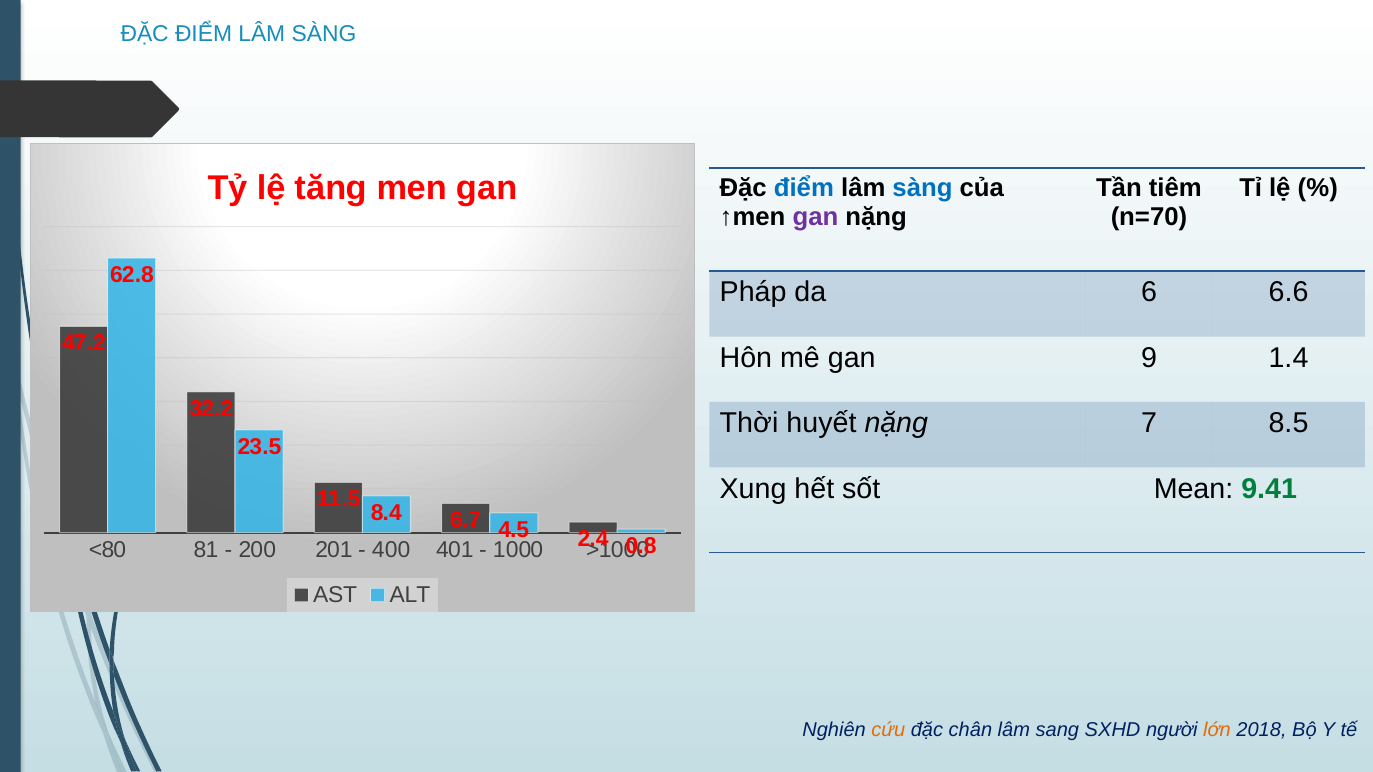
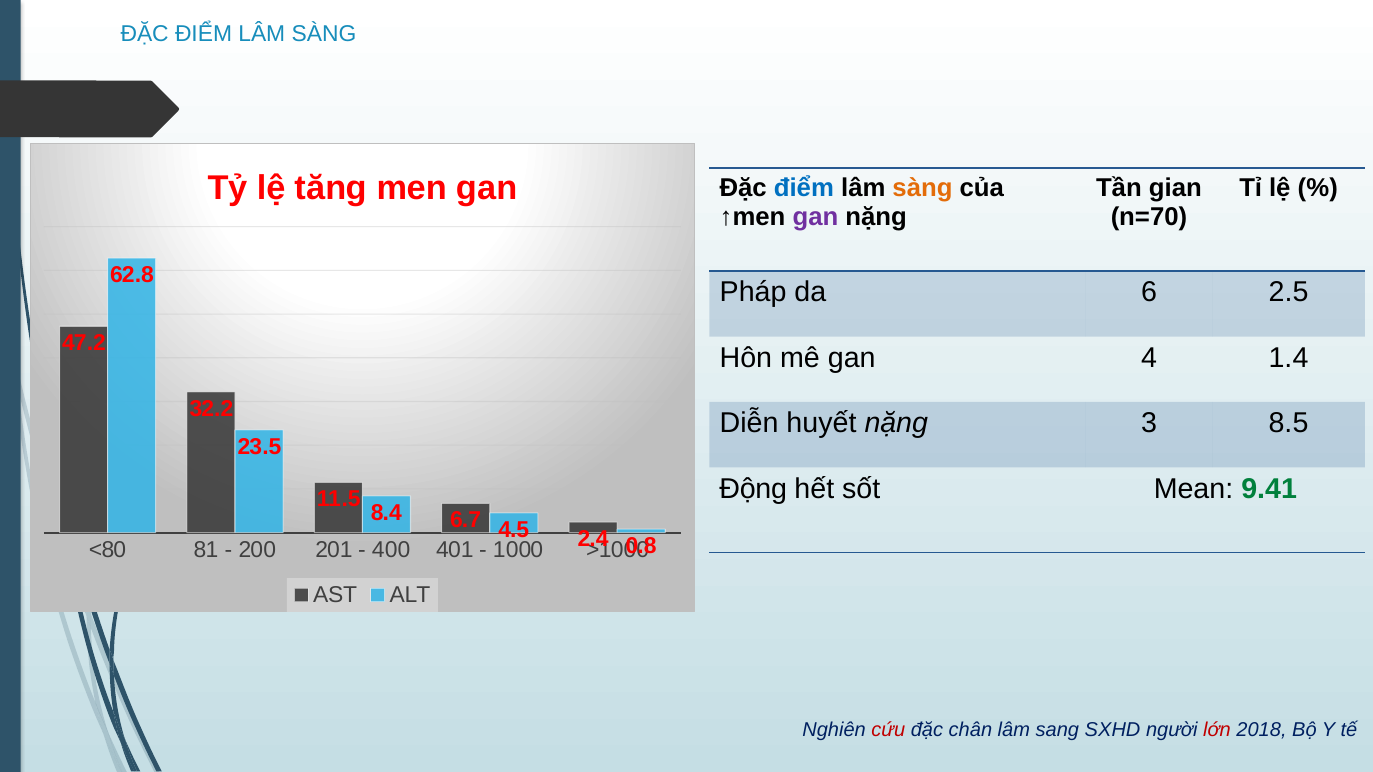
sàng colour: blue -> orange (923, 188)
tiêm: tiêm -> gian (1175, 188)
6.6: 6.6 -> 2.5 (1289, 293)
9: 9 -> 4 (1149, 358)
Thời: Thời -> Diễn (749, 424)
7: 7 -> 3 (1149, 424)
Xung: Xung -> Động (753, 489)
cứu colour: orange -> red (888, 730)
lớn colour: orange -> red (1217, 730)
